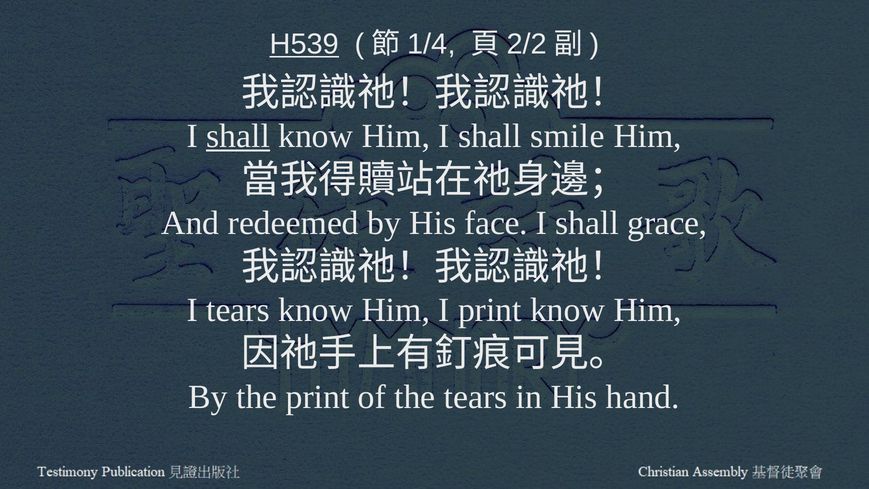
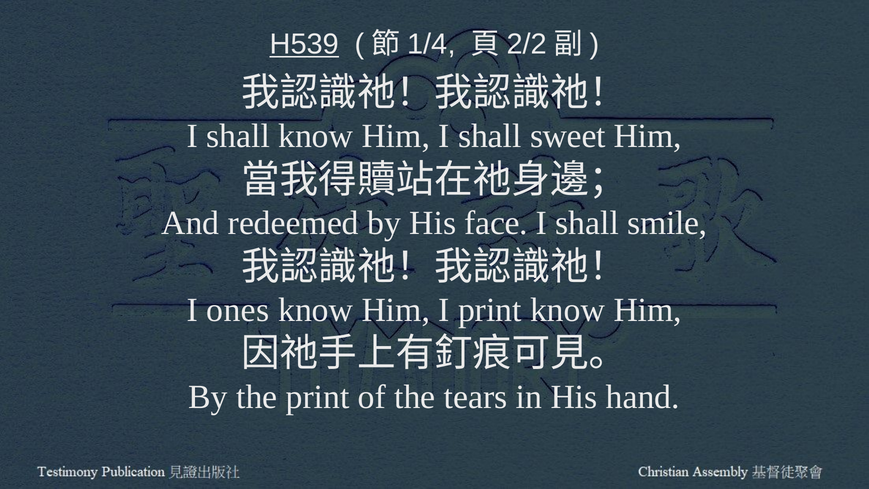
shall underline: present -> none (238, 136)
smile: smile -> sweet (568, 136)
grace: grace -> smile (667, 223)
I tears: tears -> ones (238, 310)
